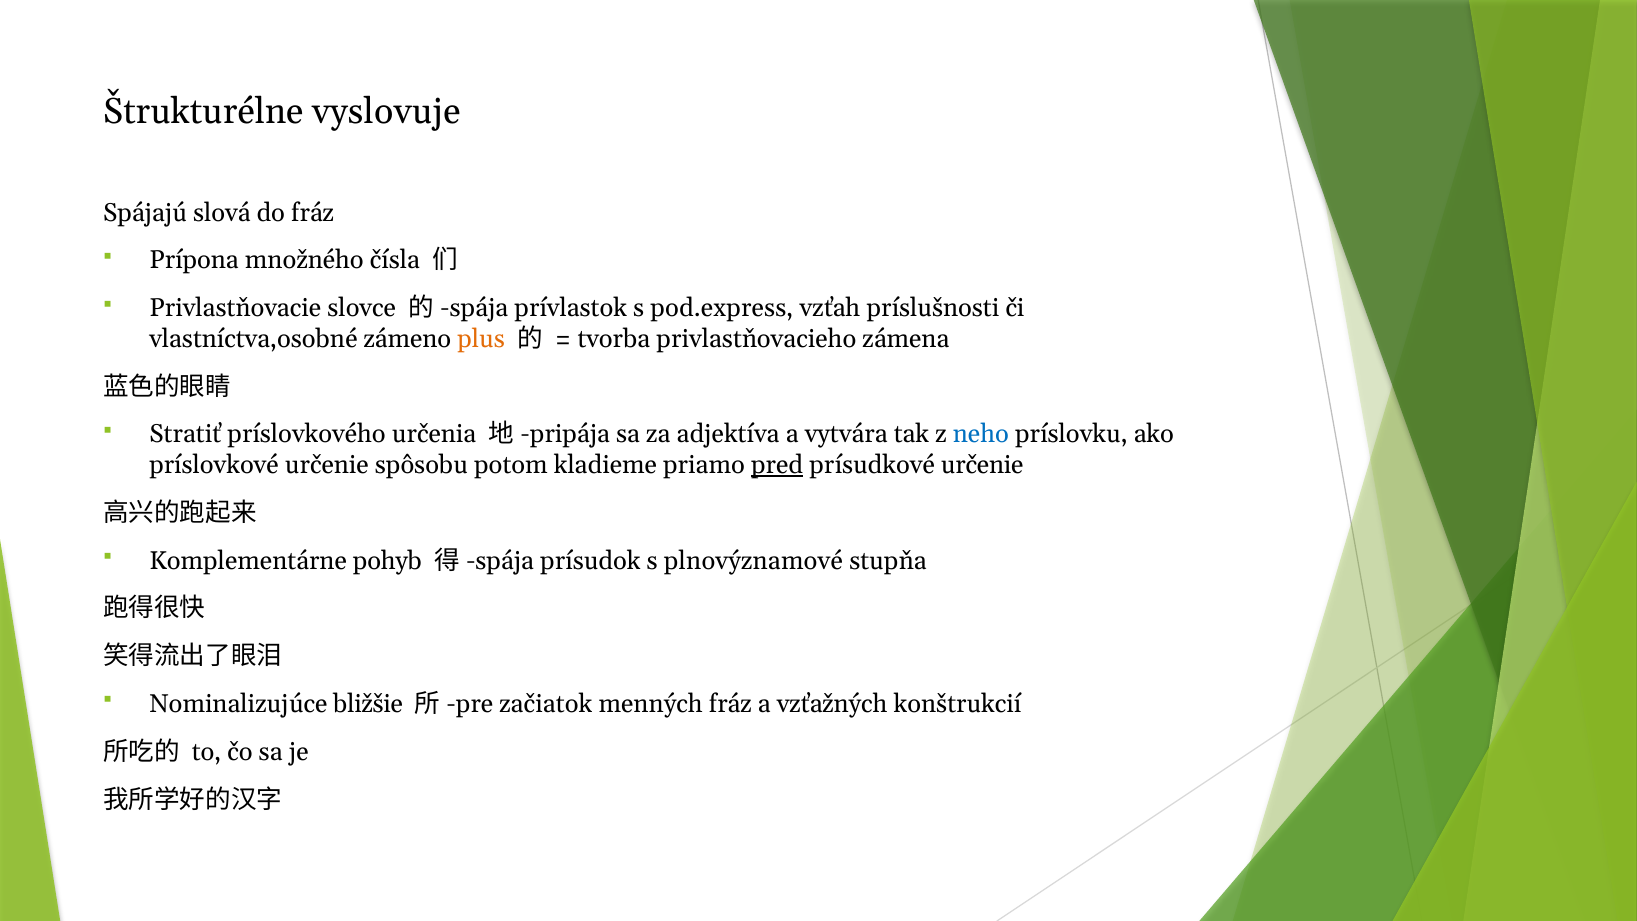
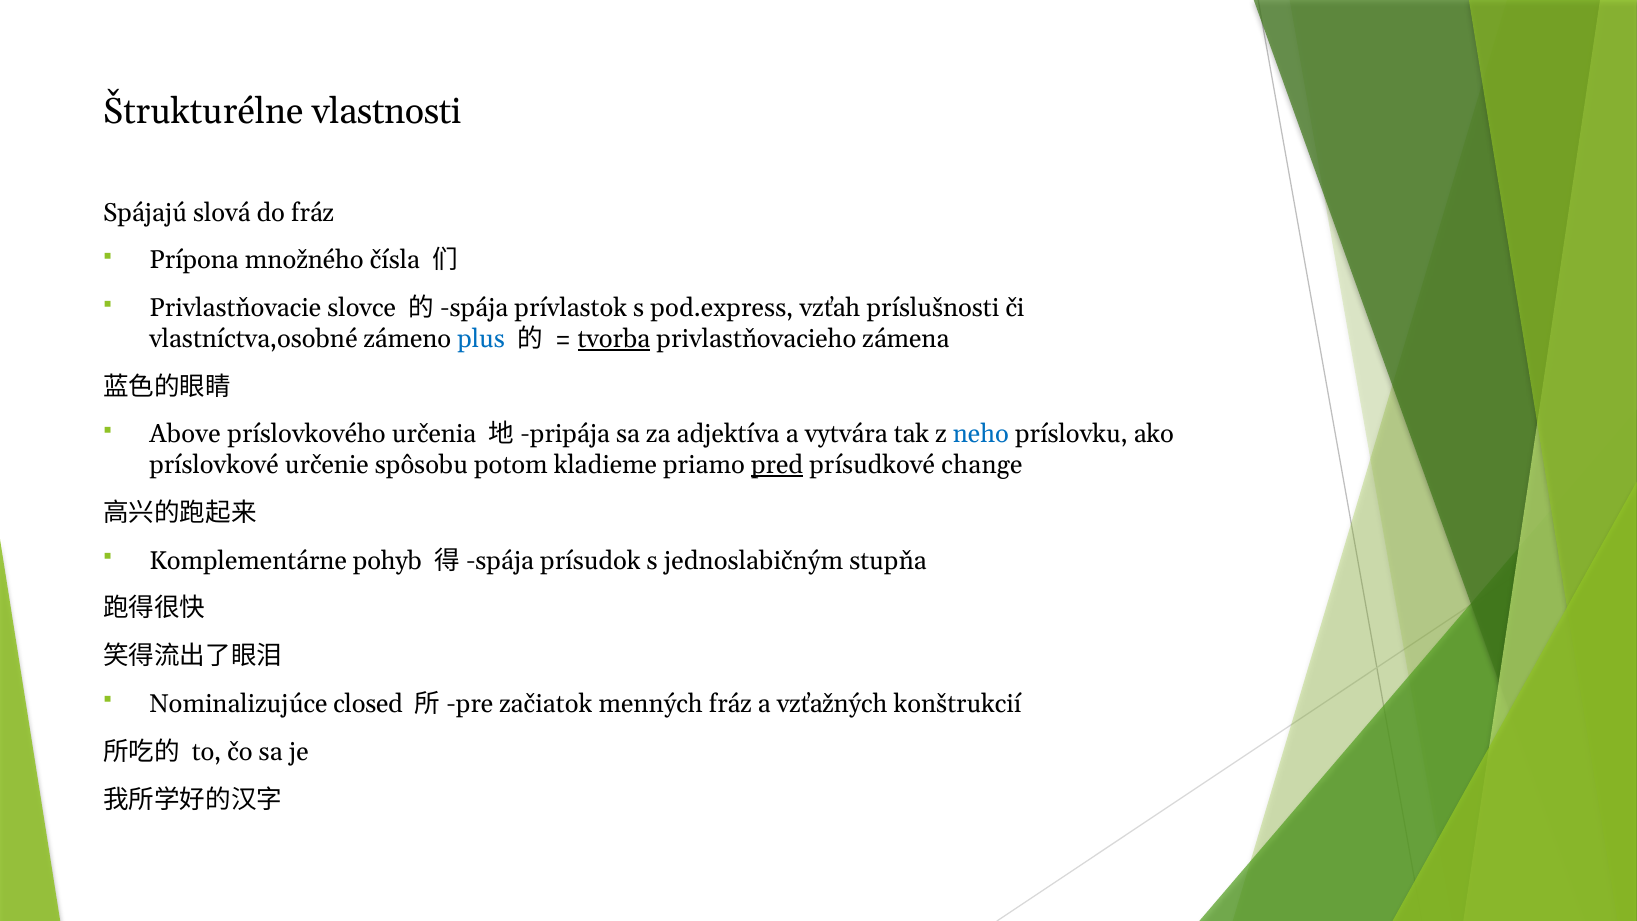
vyslovuje: vyslovuje -> vlastnosti (387, 112)
plus colour: orange -> blue (481, 339)
tvorba underline: none -> present (614, 339)
Stratiť: Stratiť -> Above (185, 434)
prísudkové určenie: určenie -> change (982, 465)
plnovýznamové: plnovýznamové -> jednoslabičným (753, 561)
bližšie: bližšie -> closed (368, 704)
